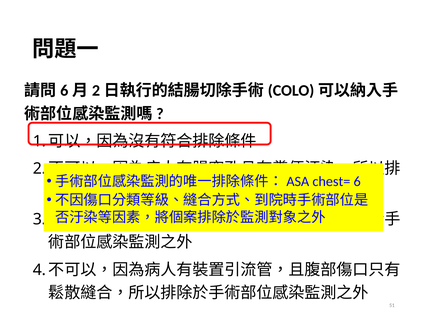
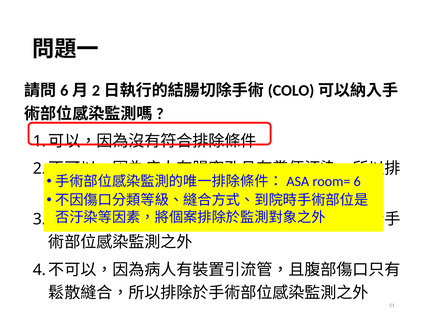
chest=: chest= -> room= (331, 182)
